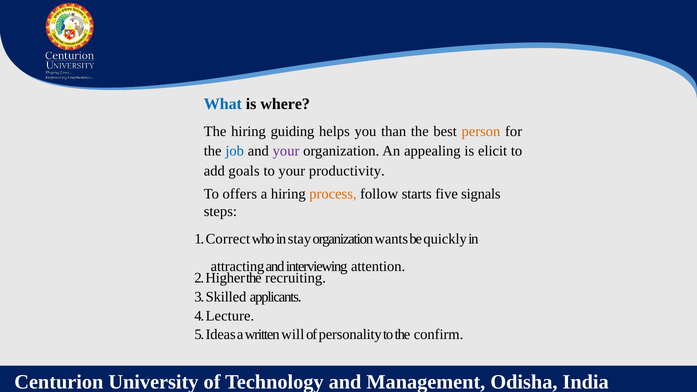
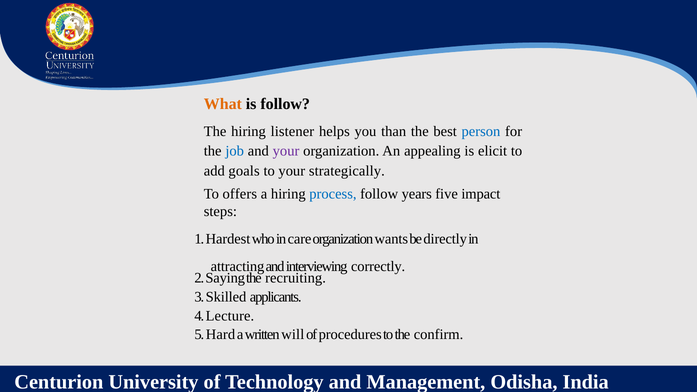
What colour: blue -> orange (223, 104)
is where: where -> follow (285, 104)
guiding: guiding -> listener (292, 132)
person colour: orange -> blue (481, 132)
productivity: productivity -> strategically (347, 171)
process colour: orange -> blue (333, 194)
starts: starts -> years (417, 194)
signals: signals -> impact (481, 194)
Correct: Correct -> Hardest (228, 239)
stay: stay -> care (300, 239)
quickly: quickly -> directly (445, 239)
attention: attention -> correctly (378, 266)
Higher: Higher -> Saying (225, 278)
Ideas: Ideas -> Hard (221, 335)
personality: personality -> procedures (350, 335)
